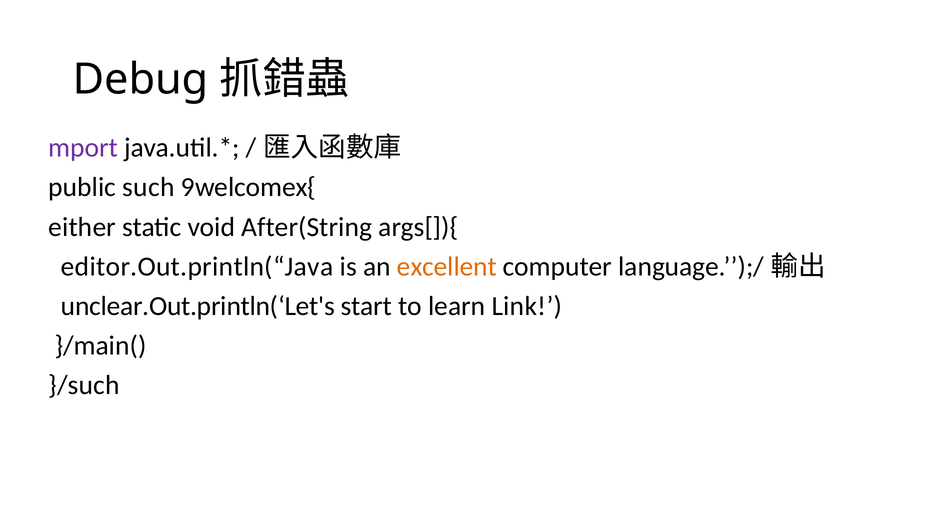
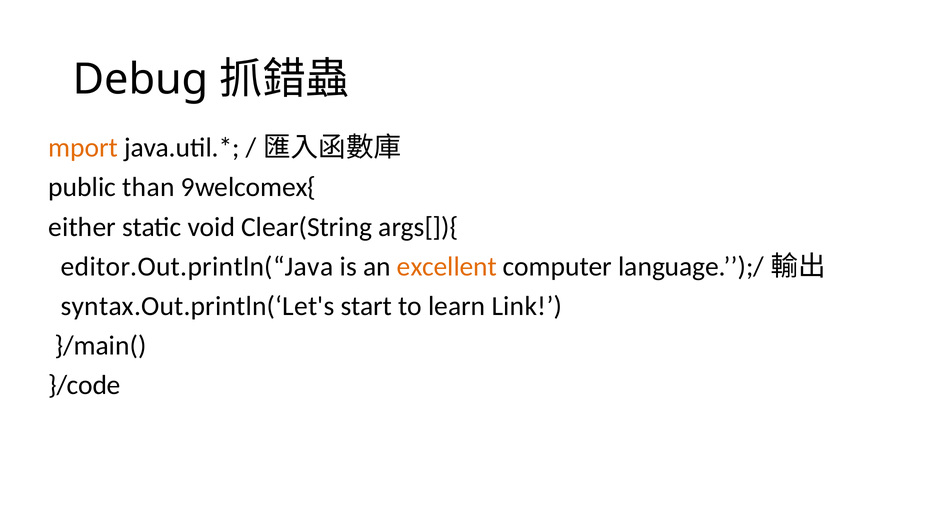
mport colour: purple -> orange (83, 148)
such: such -> than (148, 188)
After(String: After(String -> Clear(String (307, 227)
unclear.Out.println(‘Let's: unclear.Out.println(‘Let's -> syntax.Out.println(‘Let's (198, 306)
}/such: }/such -> }/code (84, 386)
